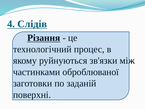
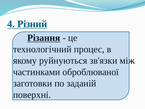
Слідів: Слідів -> Різний (32, 24)
